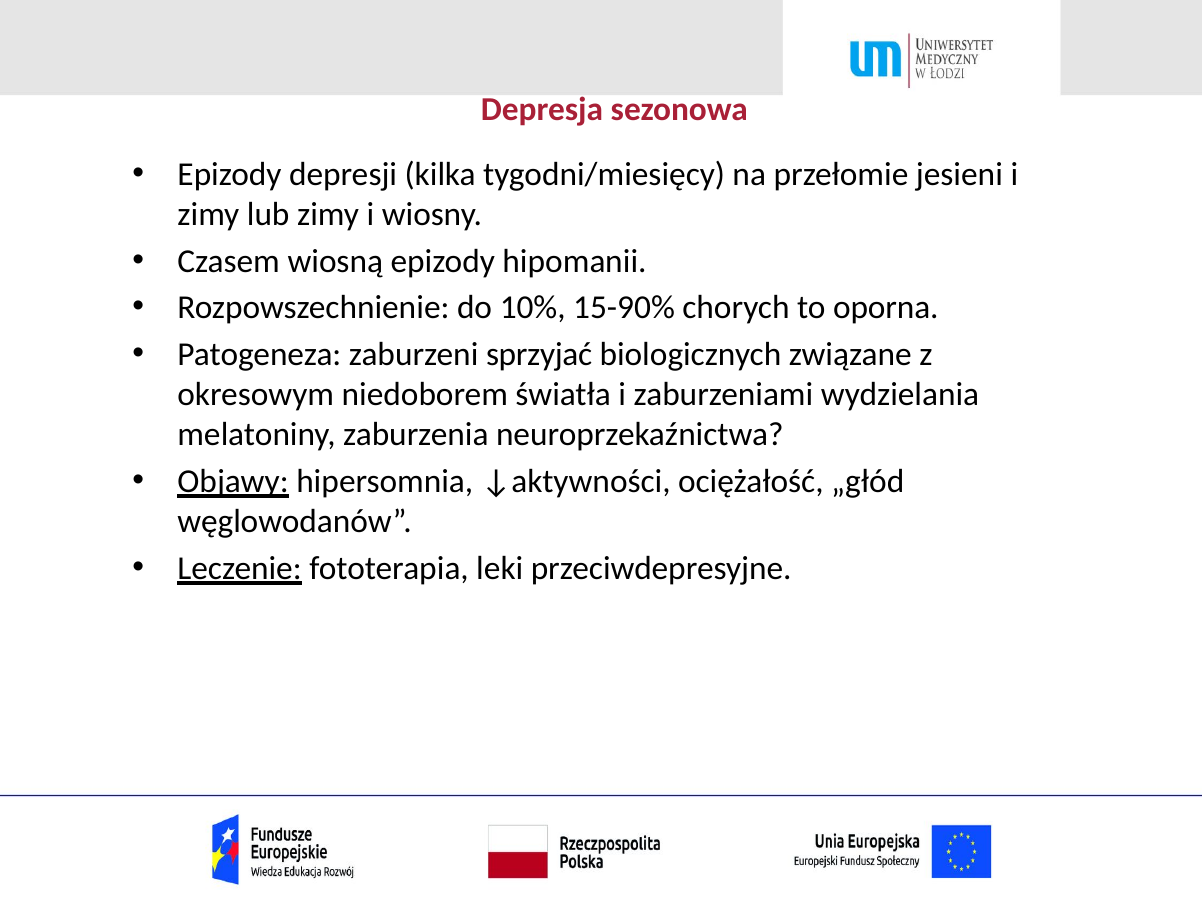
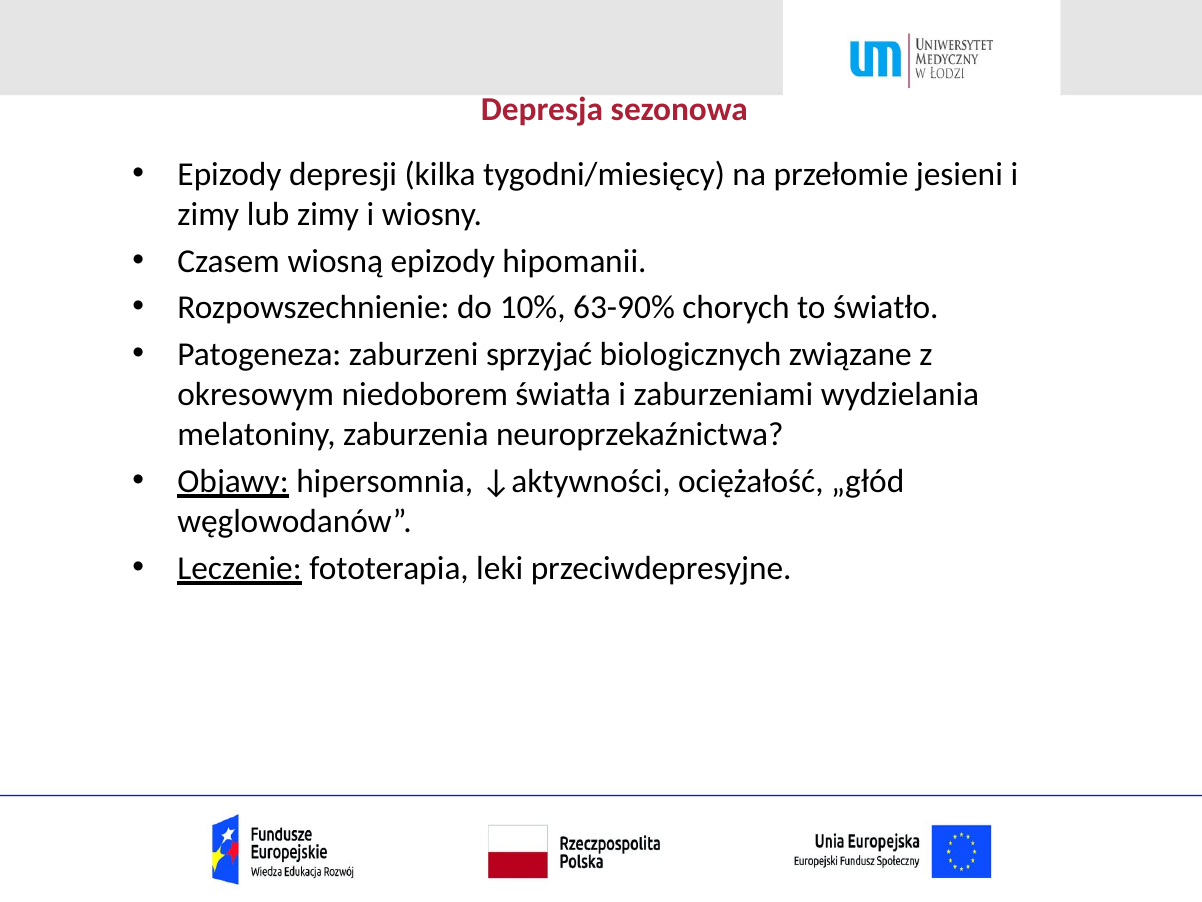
15-90%: 15-90% -> 63-90% (624, 308)
oporna: oporna -> światło (886, 308)
